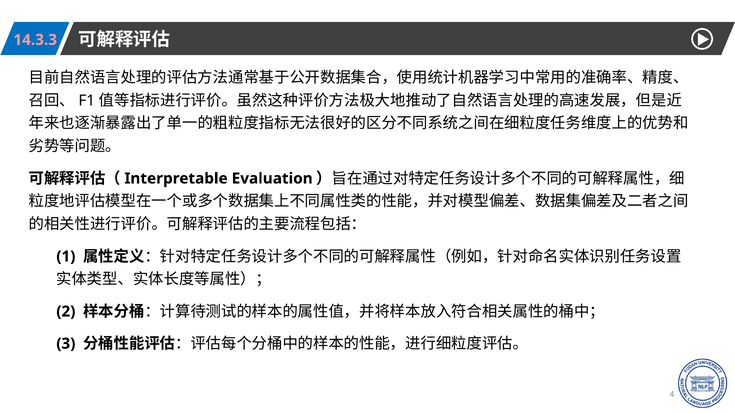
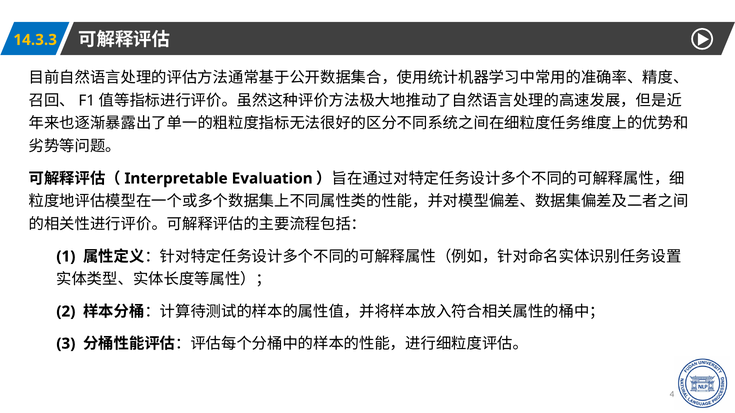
14.3.3 colour: pink -> yellow (35, 40)
